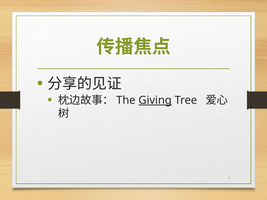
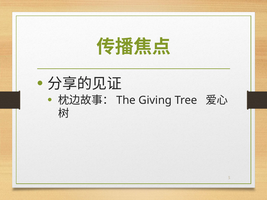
Giving underline: present -> none (155, 100)
